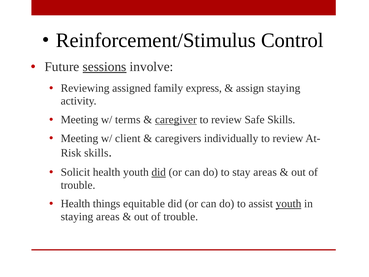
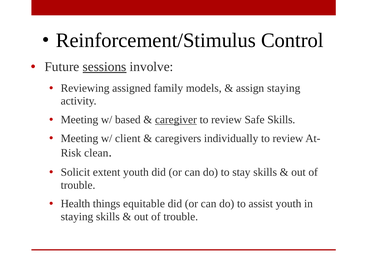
express: express -> models (204, 88)
terms: terms -> based (128, 120)
skills: skills -> clean (96, 153)
Solicit health: health -> extent (107, 172)
did underline: present -> none (159, 172)
stay areas: areas -> skills (265, 172)
youth underline: present -> none (289, 204)
staying areas: areas -> skills (108, 216)
